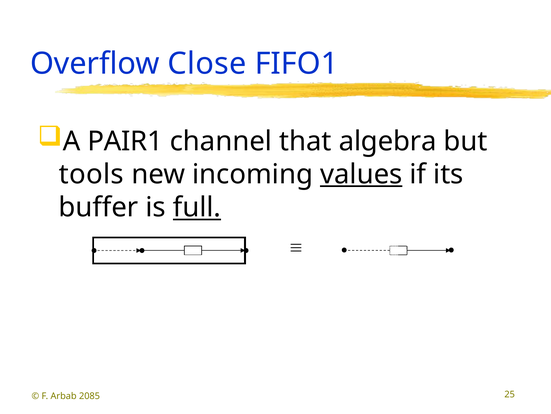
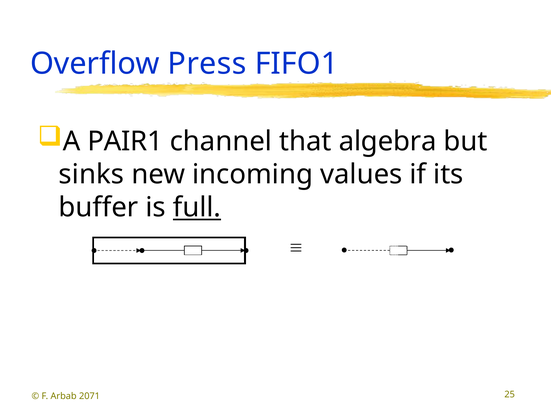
Close: Close -> Press (207, 64)
tools: tools -> sinks (91, 174)
values underline: present -> none (361, 174)
2085: 2085 -> 2071 (90, 395)
